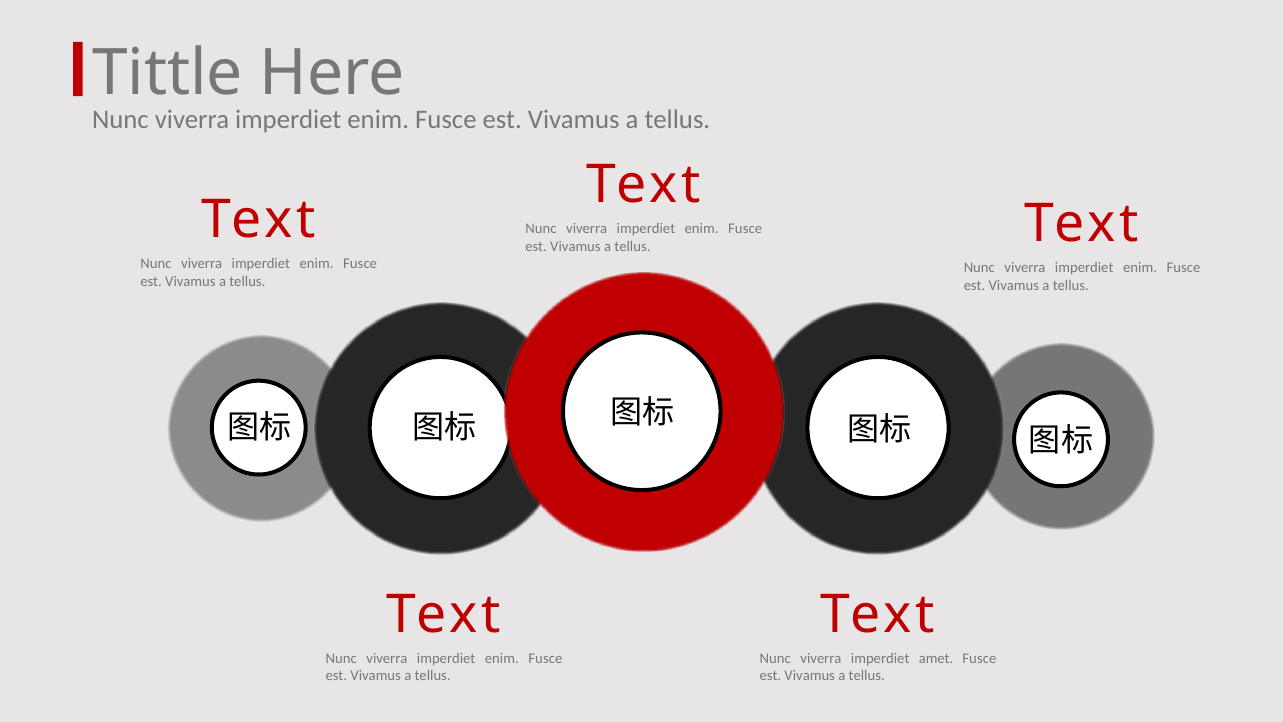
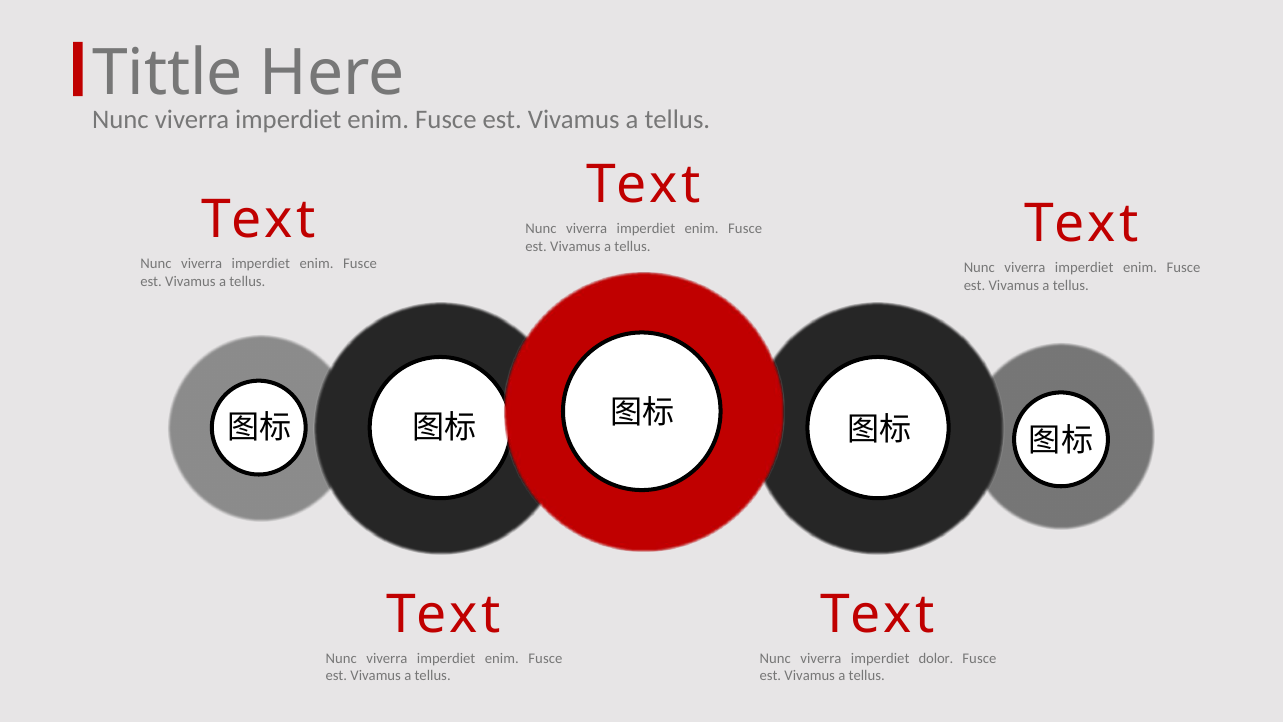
amet: amet -> dolor (936, 658)
